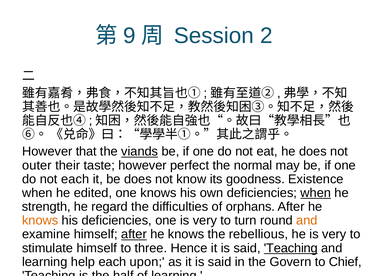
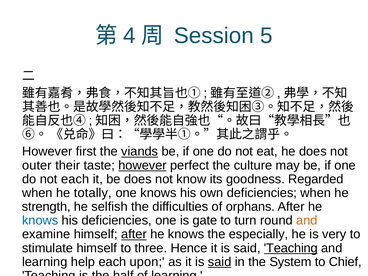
9: 9 -> 4 (129, 36)
2: 2 -> 5 (266, 36)
that: that -> first (86, 152)
however underline: none -> present (143, 165)
normal: normal -> culture (253, 165)
Existence: Existence -> Regarded (316, 179)
edited: edited -> totally (93, 193)
when underline: present -> none (316, 193)
regard: regard -> selfish (110, 207)
knows colour: orange -> blue (40, 220)
one is very: very -> gate (205, 220)
rebellious: rebellious -> especially (259, 234)
said underline: none -> present (220, 262)
Govern: Govern -> System (291, 262)
